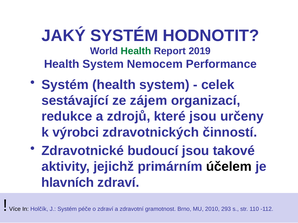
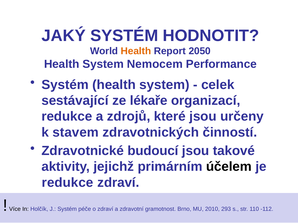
Health colour: green -> orange (136, 51)
2019: 2019 -> 2050 (200, 51)
zájem: zájem -> lékaře (149, 101)
výrobci: výrobci -> stavem (76, 133)
hlavních: hlavních -> redukce (68, 183)
